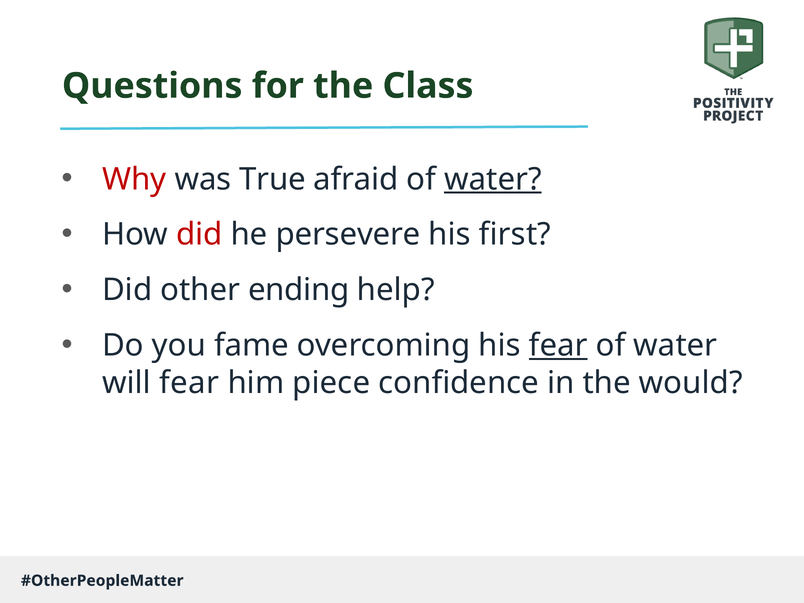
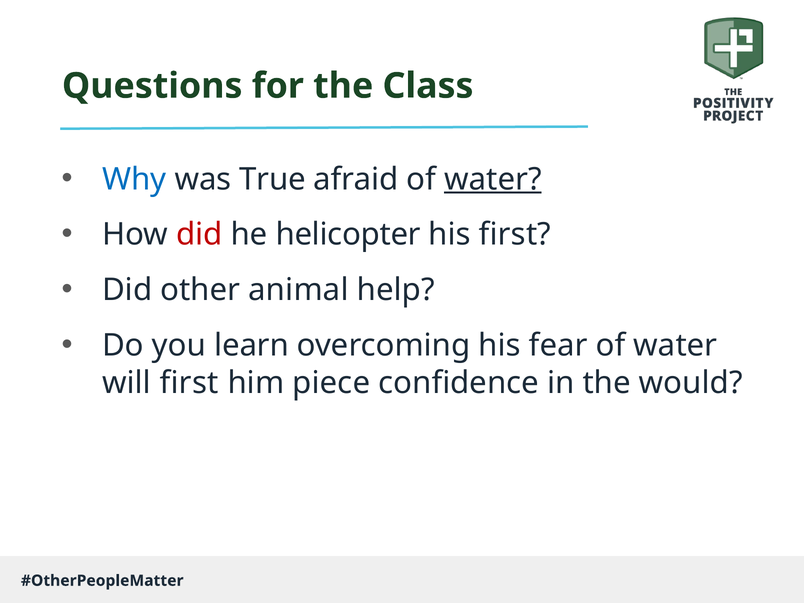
Why colour: red -> blue (134, 179)
persevere: persevere -> helicopter (348, 235)
ending: ending -> animal (299, 290)
fame: fame -> learn (252, 345)
fear underline: present -> none (558, 345)
will fear: fear -> first (189, 383)
